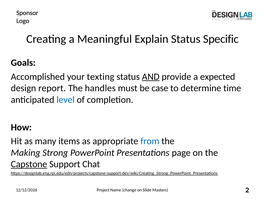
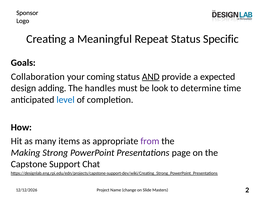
Explain: Explain -> Repeat (152, 39)
Accomplished: Accomplished -> Collaboration (38, 77)
texting: texting -> coming (101, 77)
report: report -> adding (52, 88)
case: case -> look (160, 88)
from colour: blue -> purple (150, 141)
Capstone underline: present -> none (29, 164)
